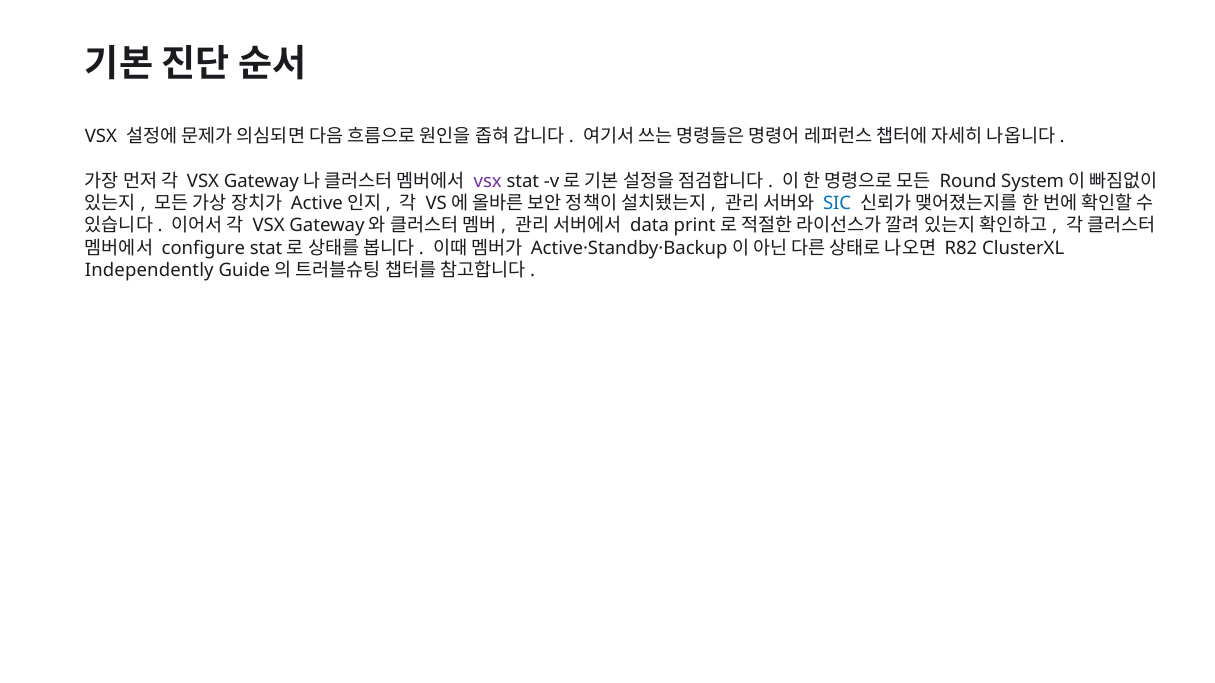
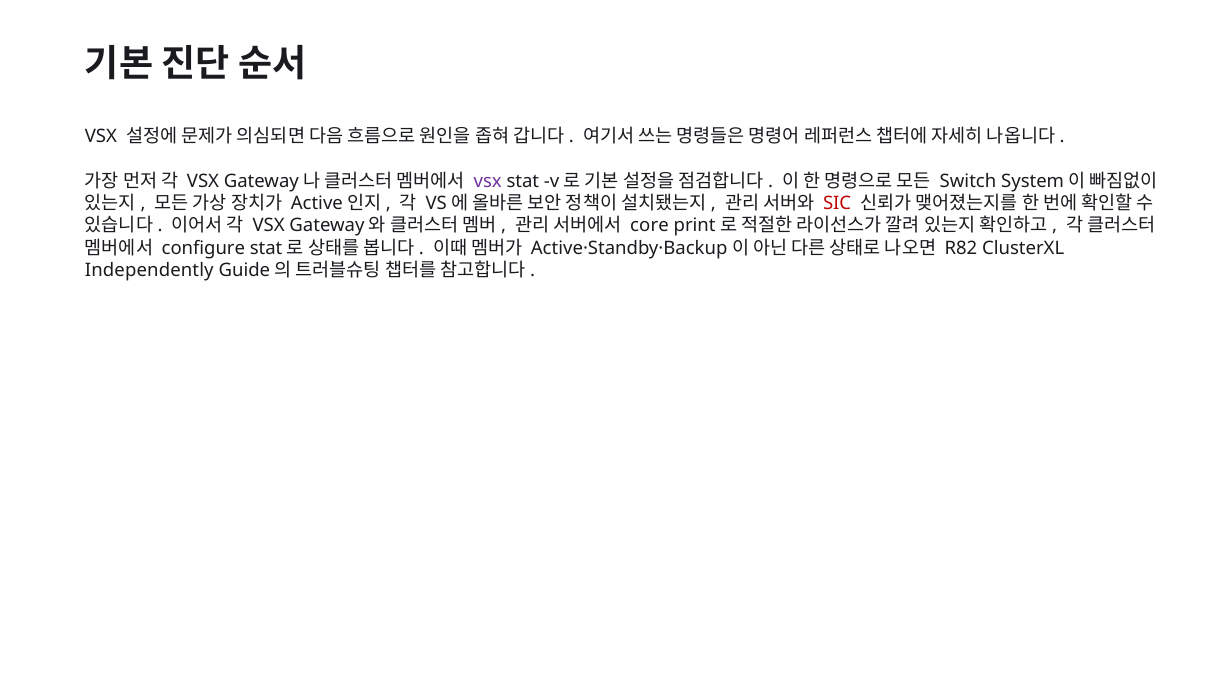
Round: Round -> Switch (968, 181)
SIC colour: blue -> red (837, 204)
data: data -> core (649, 226)
